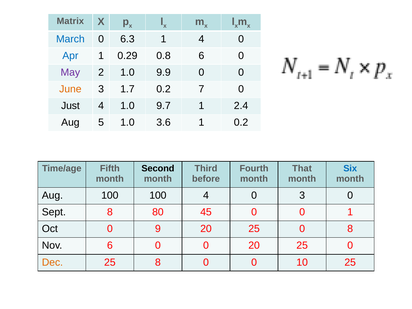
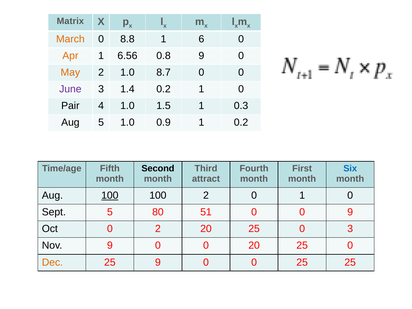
March colour: blue -> orange (70, 39)
6.3: 6.3 -> 8.8 (127, 39)
1 4: 4 -> 6 (201, 39)
Apr colour: blue -> orange (70, 56)
0.29: 0.29 -> 6.56 (127, 56)
0.8 6: 6 -> 9 (201, 56)
May colour: purple -> orange (70, 72)
9.9: 9.9 -> 8.7 (163, 72)
June colour: orange -> purple (70, 89)
1.7: 1.7 -> 1.4 (127, 89)
0.2 7: 7 -> 1 (201, 89)
Just: Just -> Pair (70, 106)
9.7: 9.7 -> 1.5 (163, 106)
2.4: 2.4 -> 0.3 (241, 106)
3.6: 3.6 -> 0.9 (163, 122)
That: That -> First (302, 169)
before: before -> attract (206, 179)
100 underline: none -> present (110, 195)
100 4: 4 -> 2 (206, 195)
0 3: 3 -> 1 (302, 195)
Sept 8: 8 -> 5 (110, 212)
45: 45 -> 51 (206, 212)
0 1: 1 -> 9 (350, 212)
0 9: 9 -> 2 (158, 229)
0 8: 8 -> 3 (350, 229)
Nov 6: 6 -> 9 (110, 246)
25 8: 8 -> 9 (158, 262)
0 10: 10 -> 25 (302, 262)
